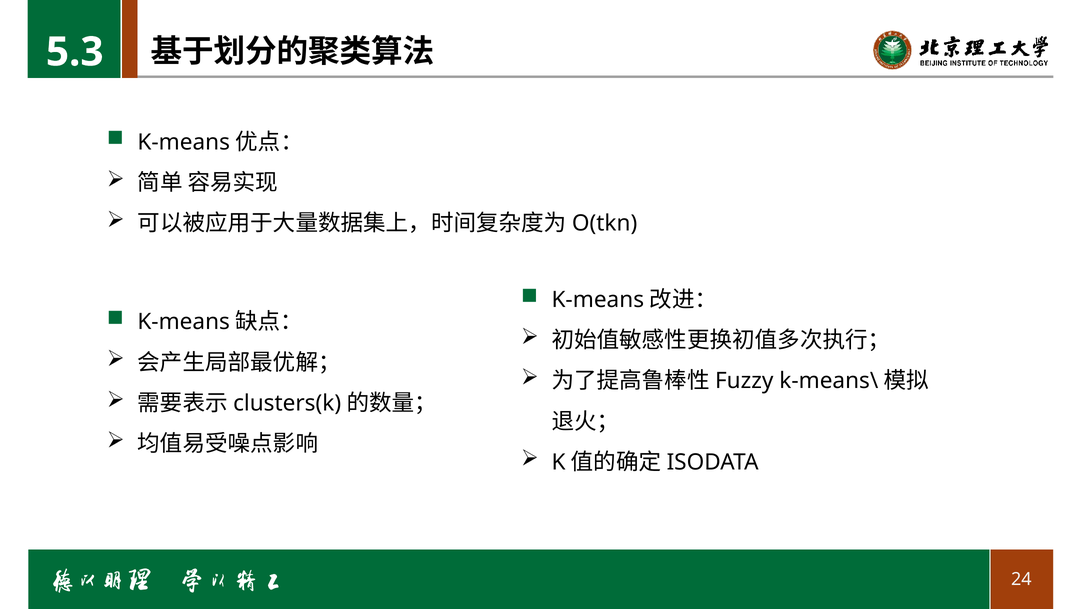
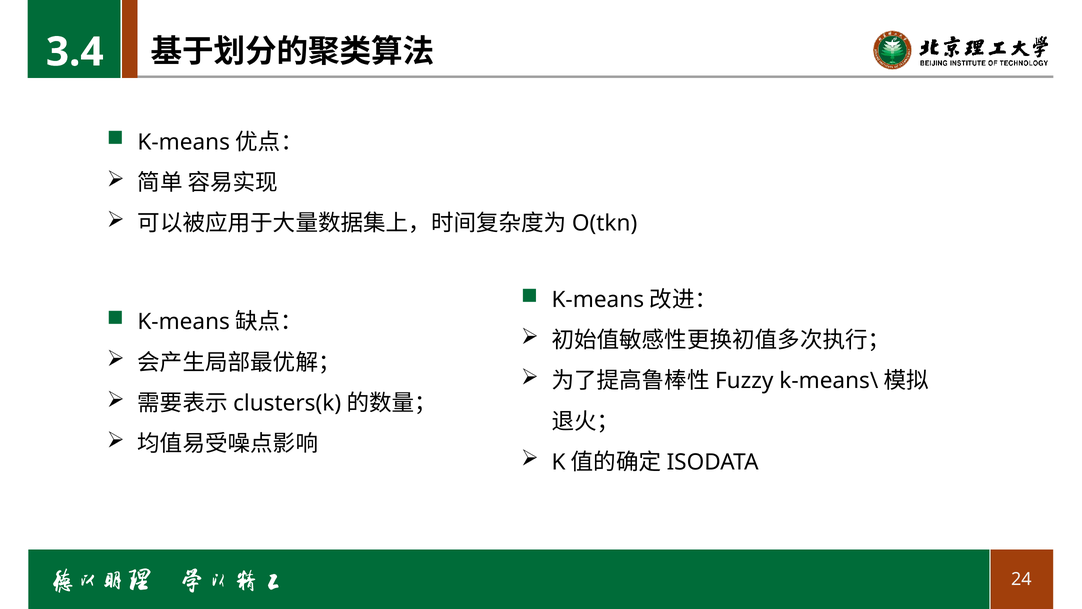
5.3: 5.3 -> 3.4 (75, 52)
